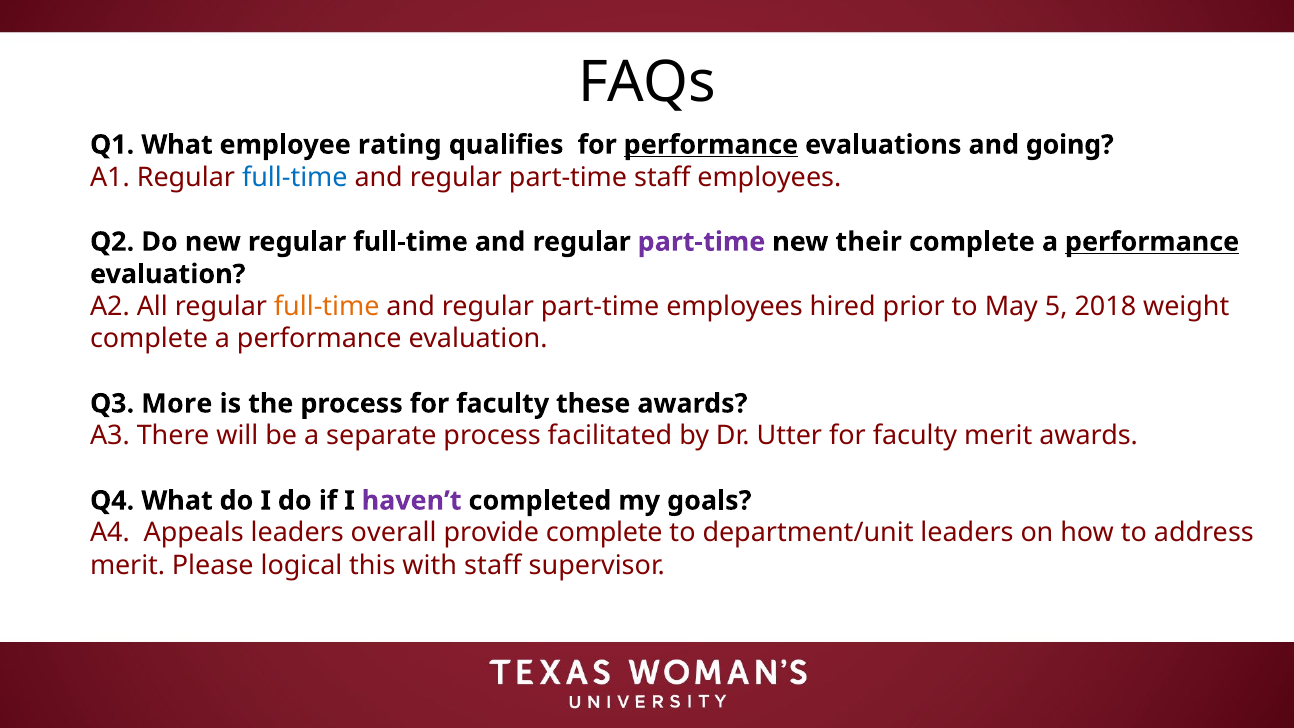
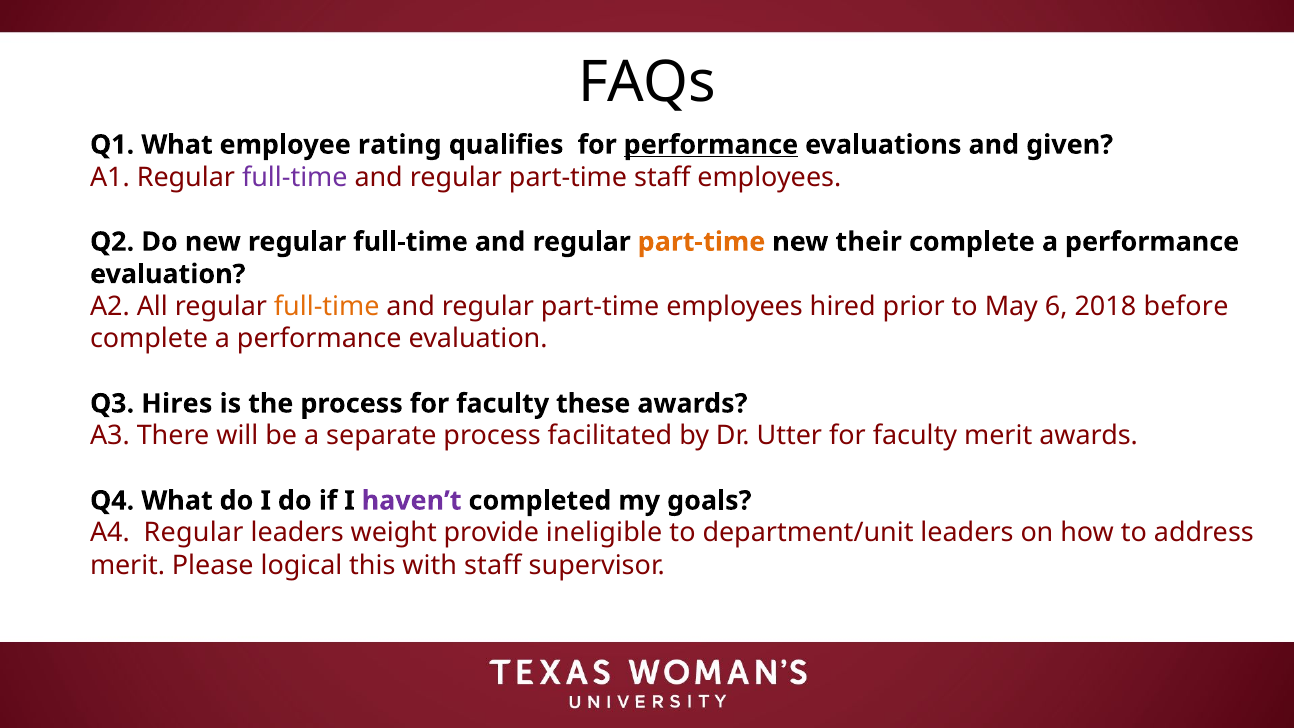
going: going -> given (1070, 145)
full-time colour: blue -> purple (295, 177)
part-time colour: purple -> orange (701, 242)
performance underline: present -> none (1152, 242)
5: 5 -> 6 (1056, 307)
weight: weight -> before (1186, 307)
More: More -> Hires (177, 404)
A4 Appeals: Appeals -> Regular (194, 533)
overall: overall -> weight (394, 533)
provide complete: complete -> ineligible (604, 533)
